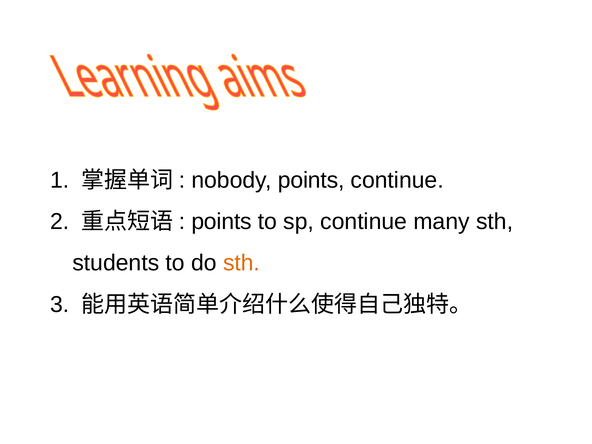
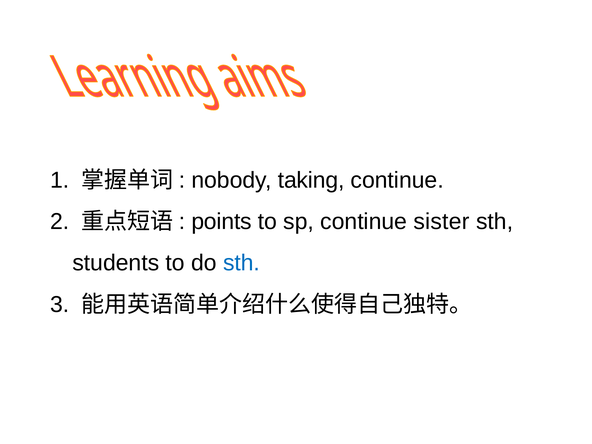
nobody points: points -> taking (311, 180)
many: many -> sister (442, 222)
sth colour: orange -> blue (242, 263)
